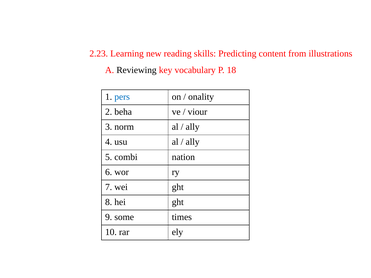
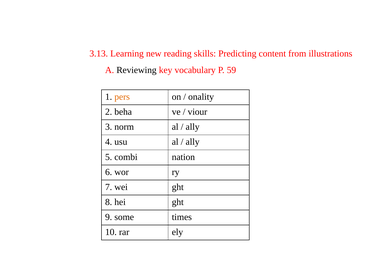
2.23: 2.23 -> 3.13 (99, 54)
18: 18 -> 59 (231, 70)
pers colour: blue -> orange (122, 97)
